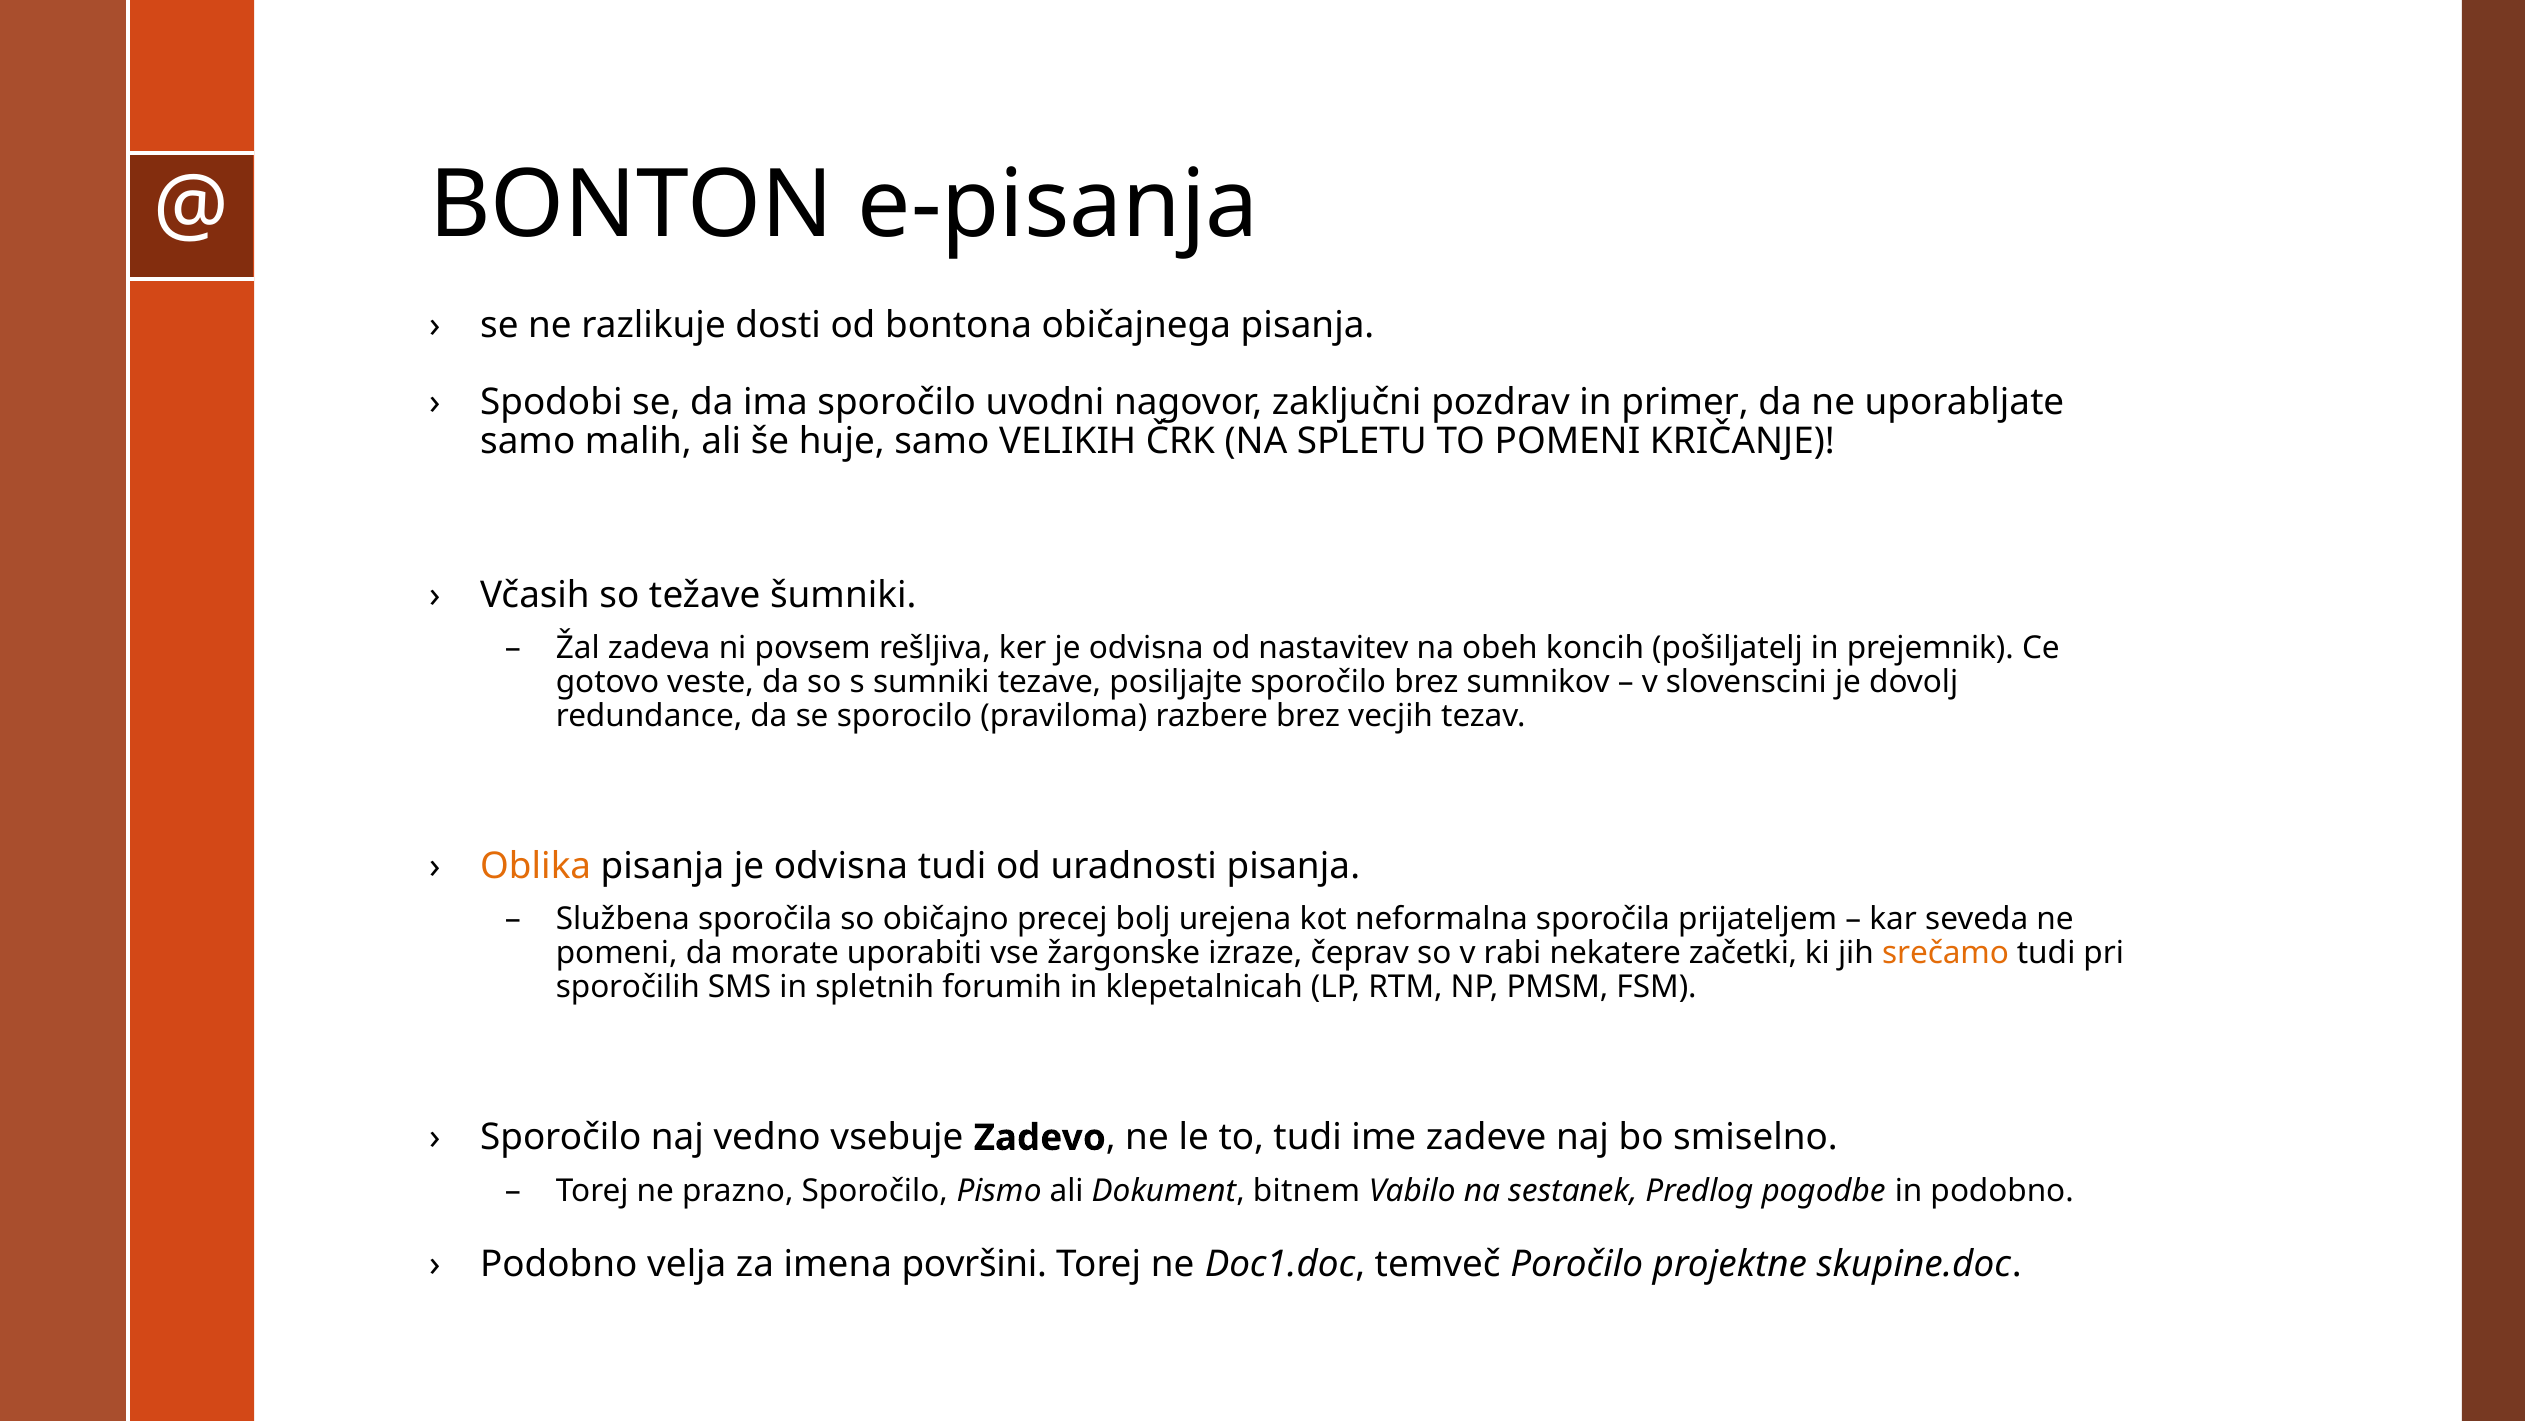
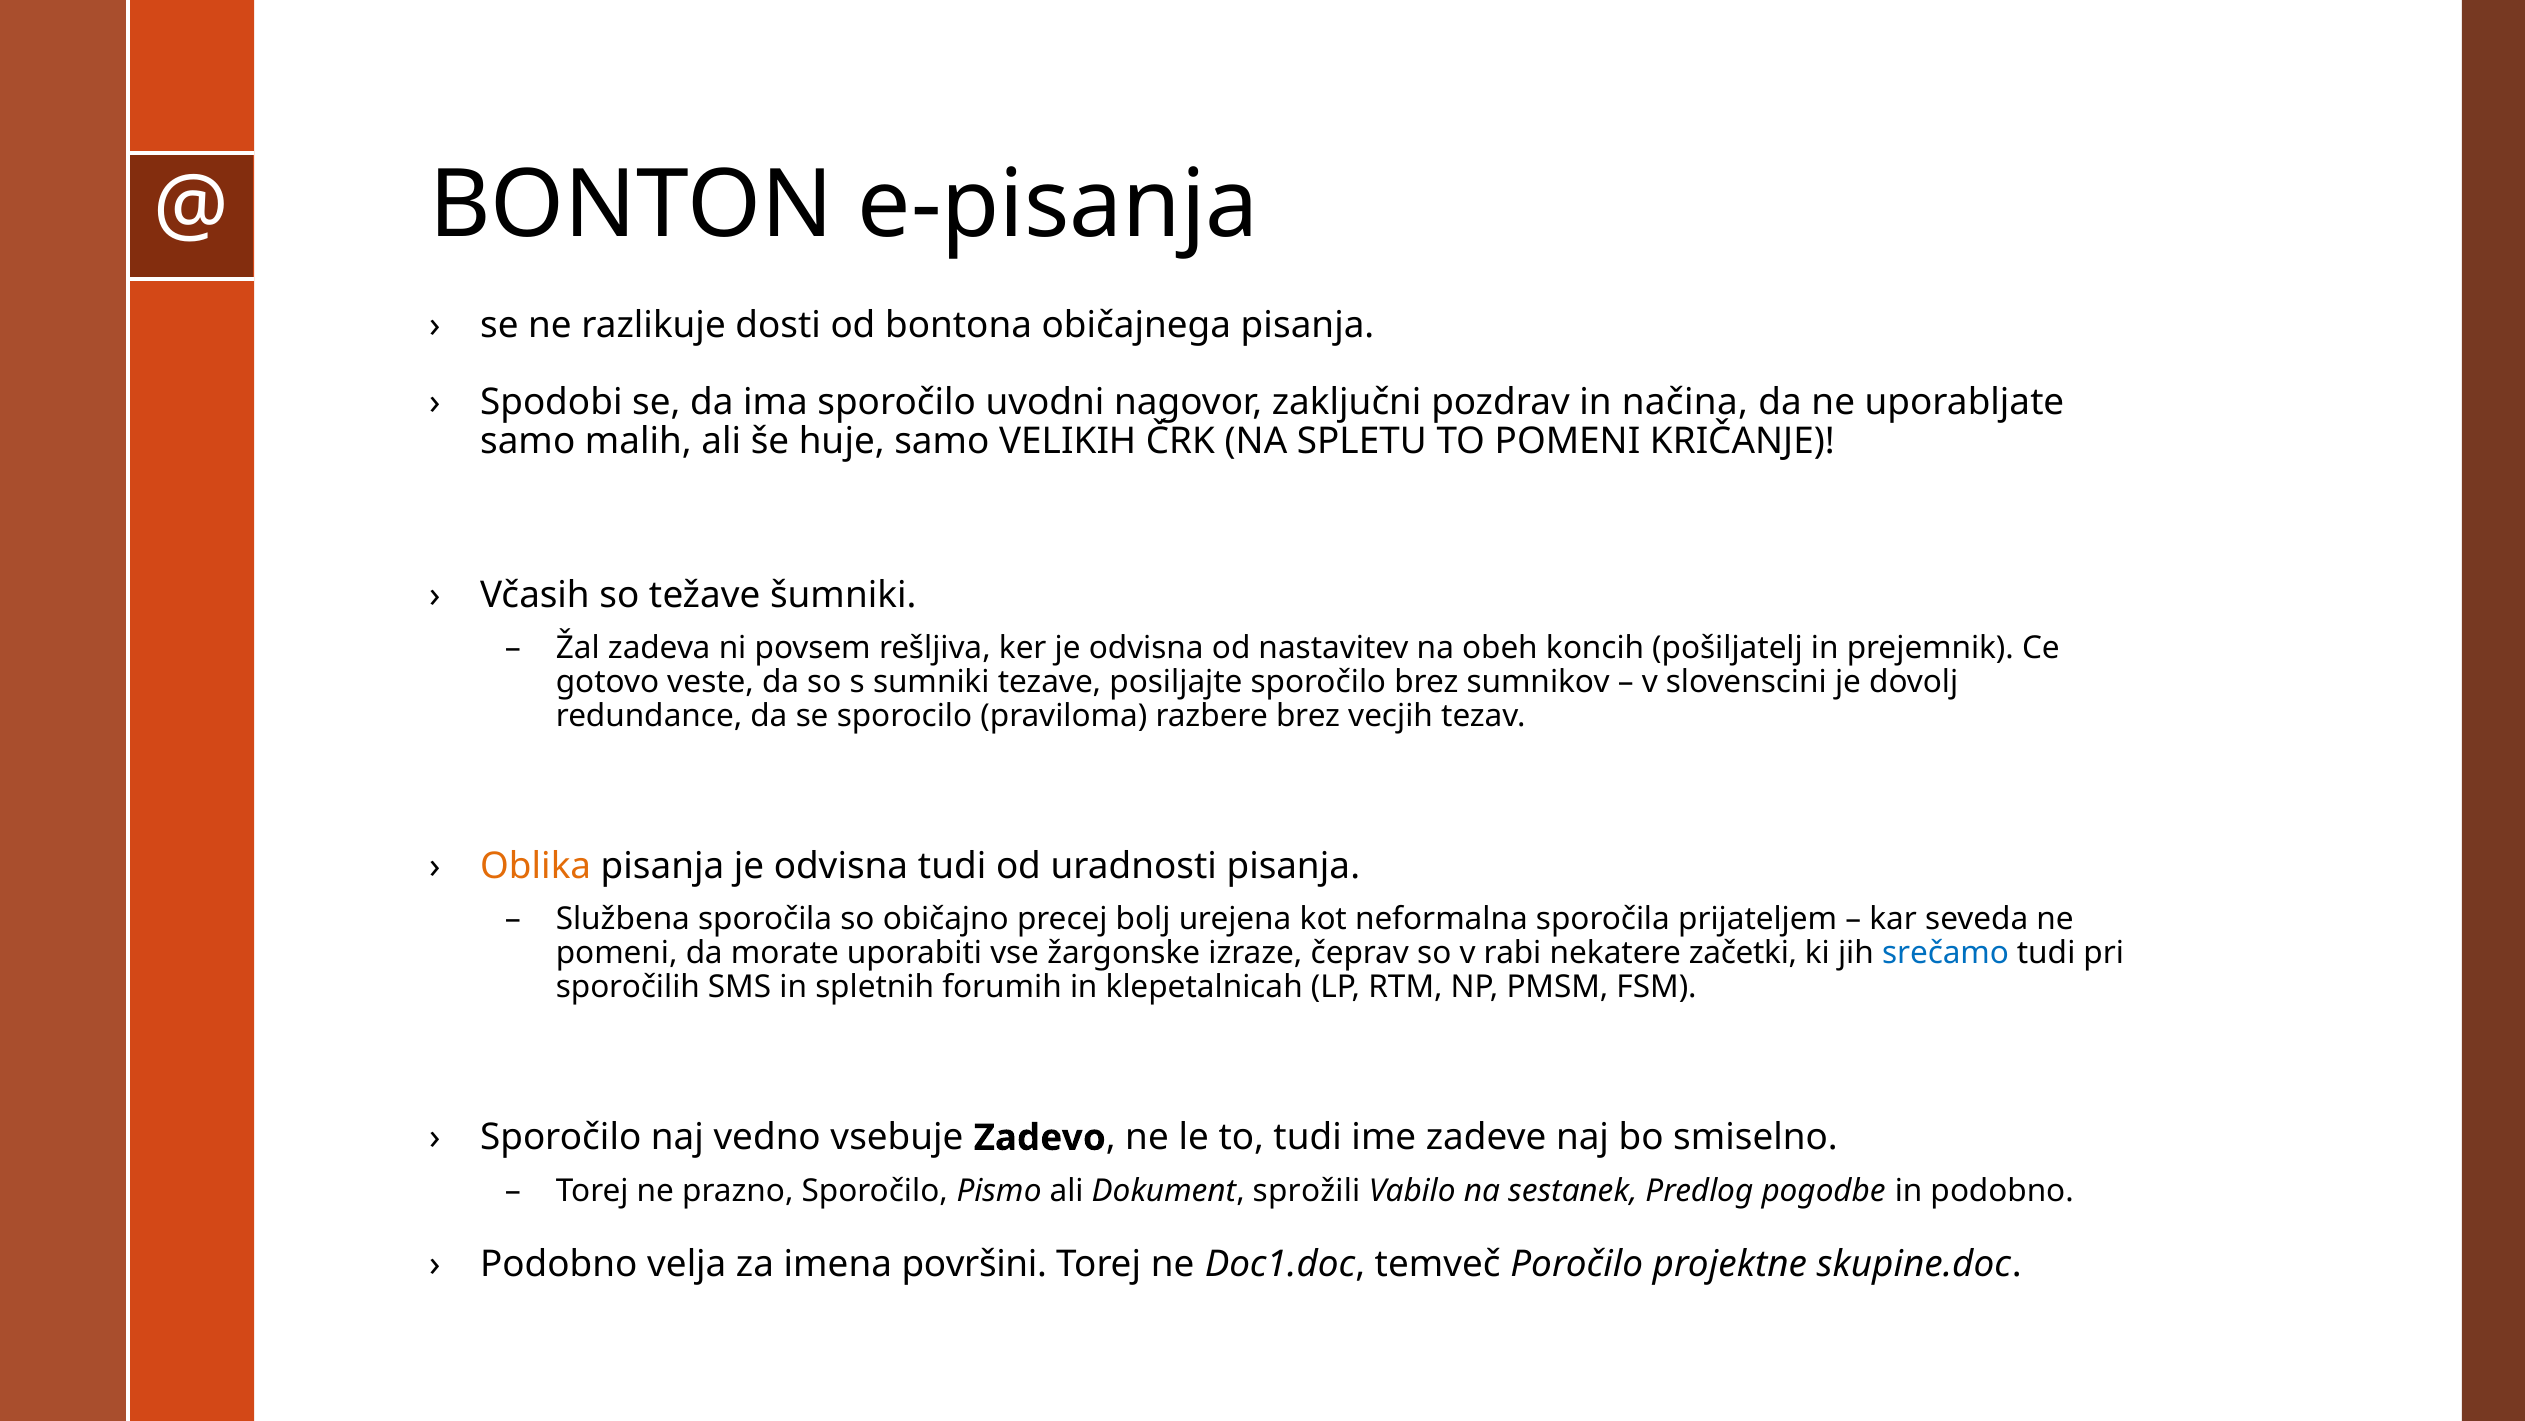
primer: primer -> načina (1685, 402)
srečamo colour: orange -> blue (1946, 953)
bitnem: bitnem -> sprožili (1307, 1190)
